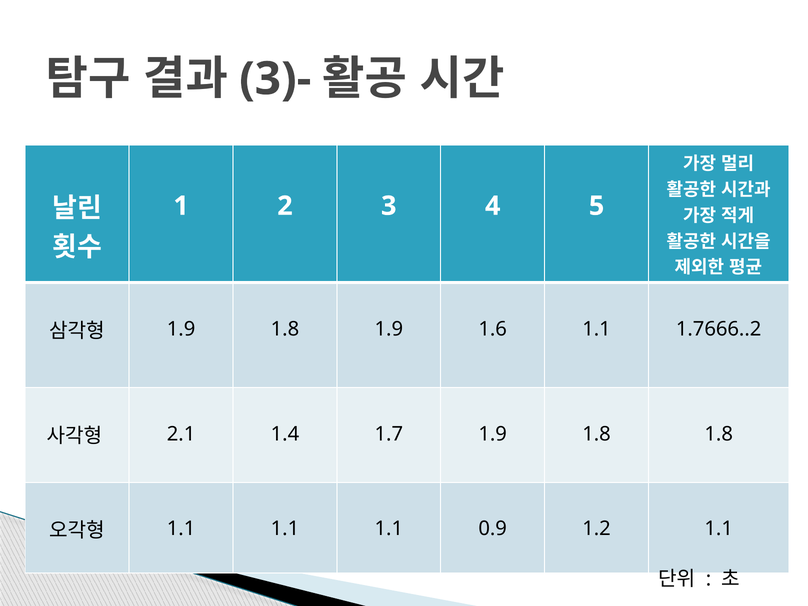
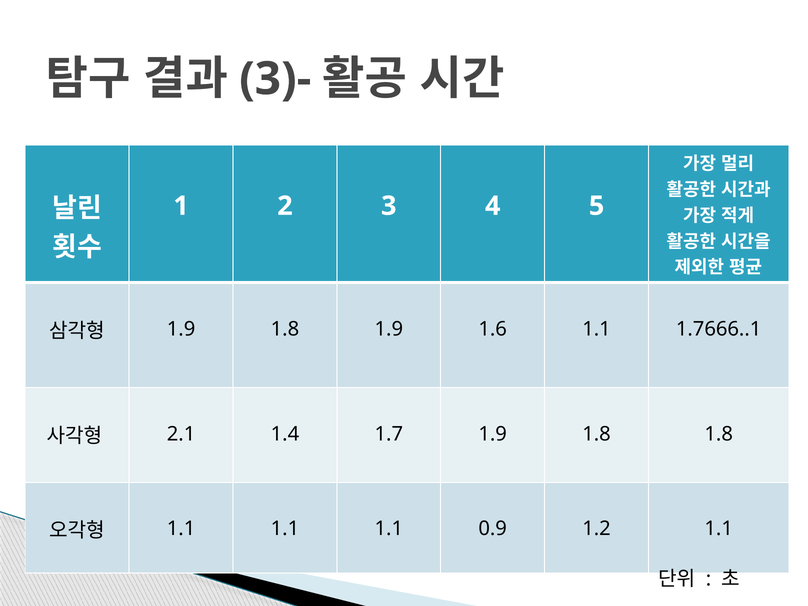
1.7666..2: 1.7666..2 -> 1.7666..1 (719, 329)
